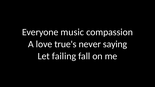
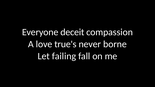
music: music -> deceit (72, 32)
saying: saying -> borne (115, 44)
